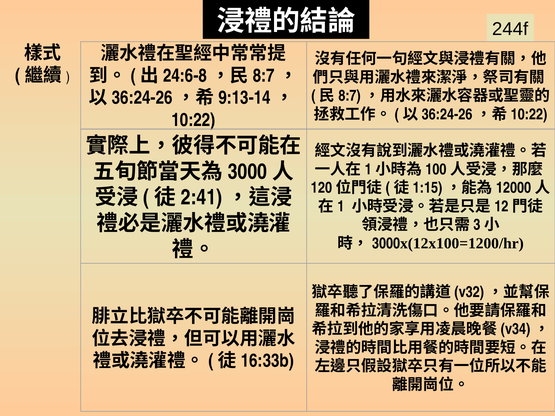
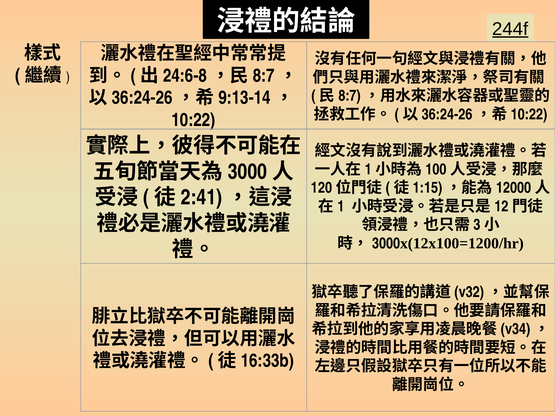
244f underline: none -> present (510, 29)
